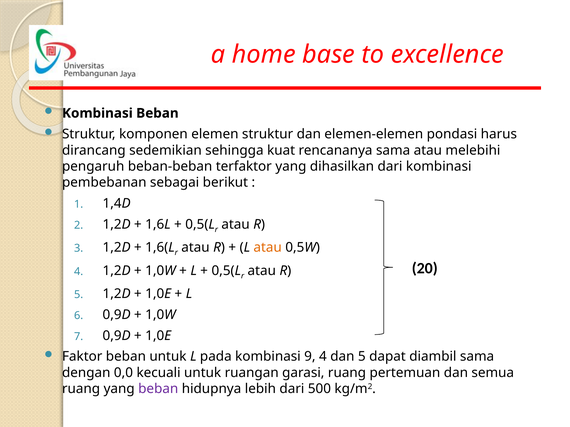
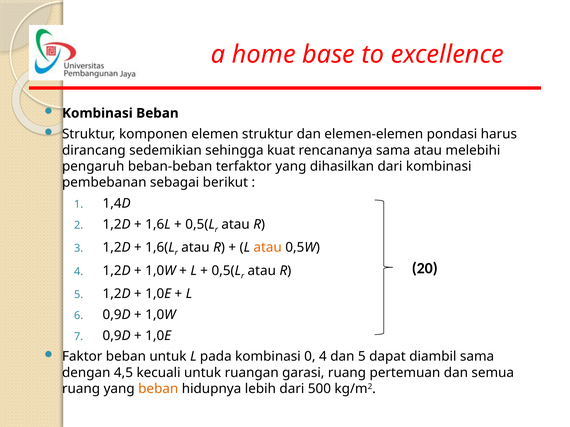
9: 9 -> 0 (310, 357)
0,0: 0,0 -> 4,5 (123, 373)
beban colour: purple -> orange (158, 389)
